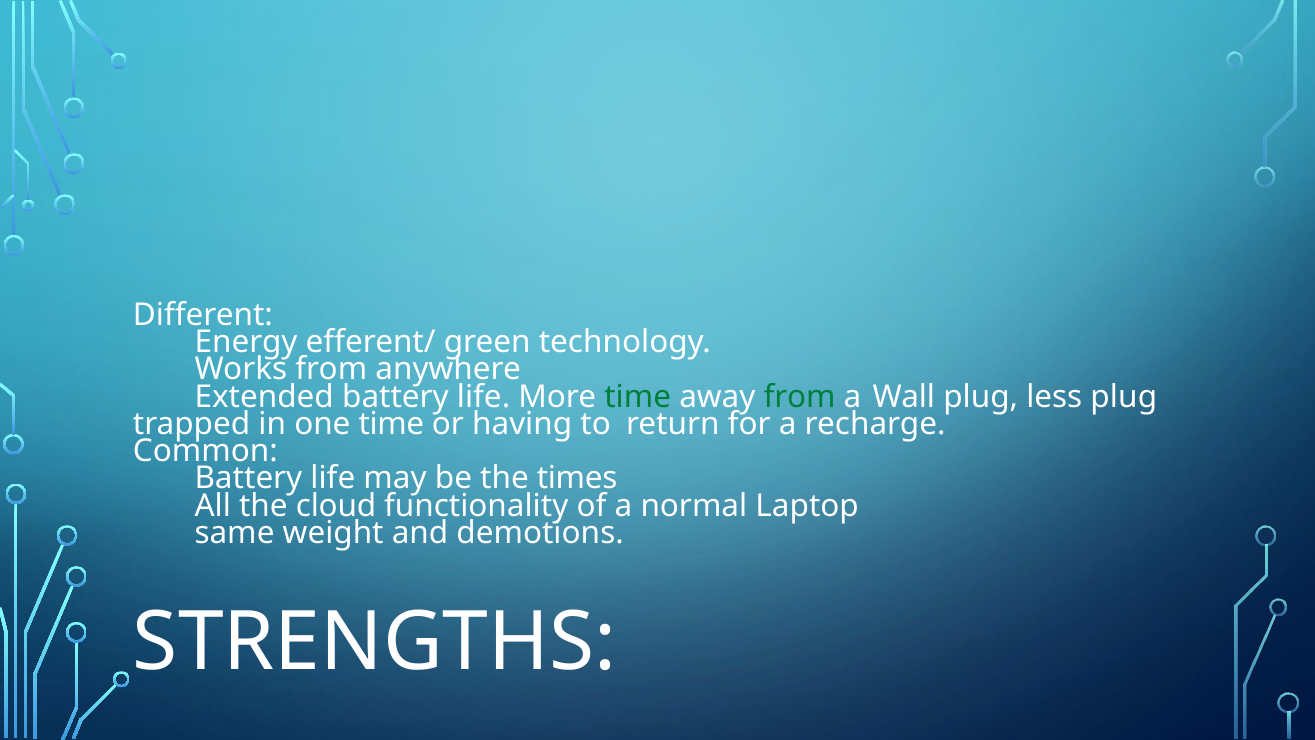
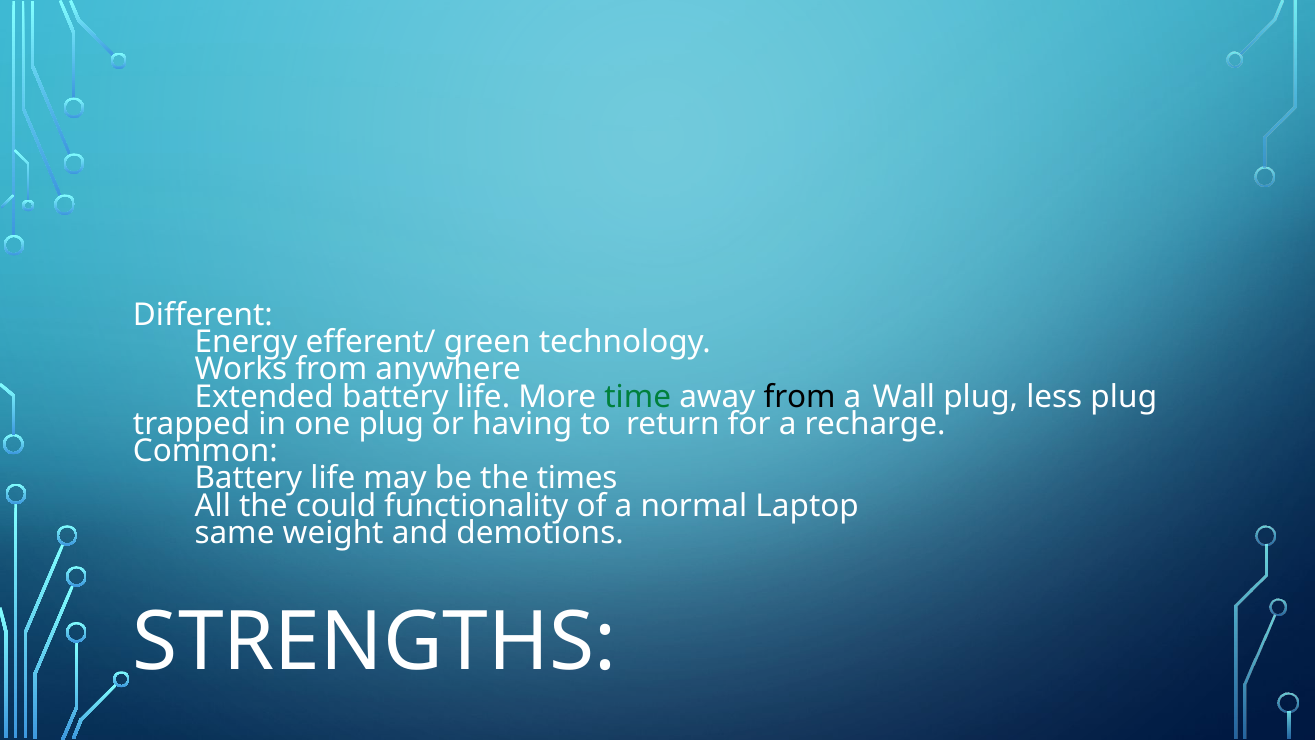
from colour: green -> black (800, 397)
one time: time -> plug (391, 424)
cloud: cloud -> could (336, 505)
